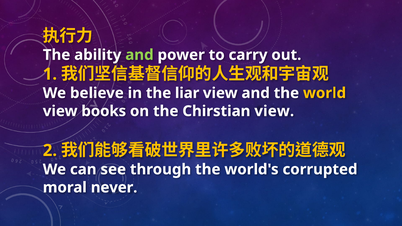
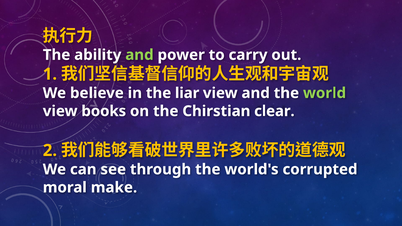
world colour: yellow -> light green (325, 93)
Chirstian view: view -> clear (274, 111)
never: never -> make (114, 188)
